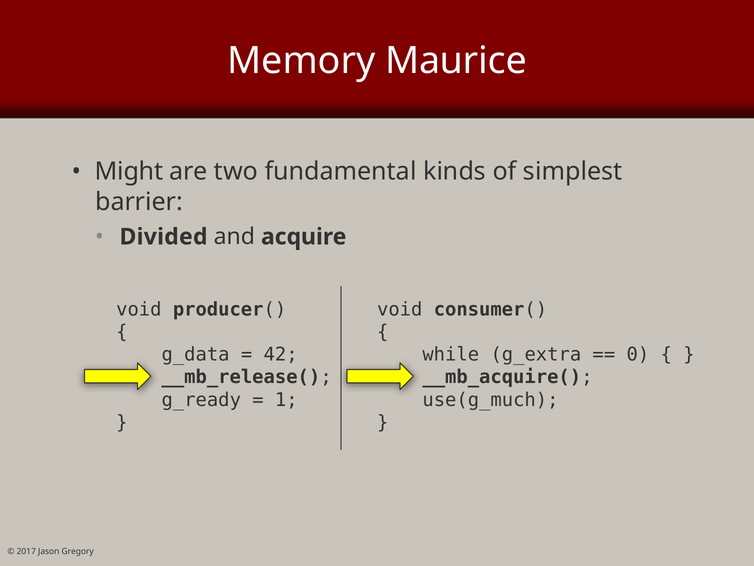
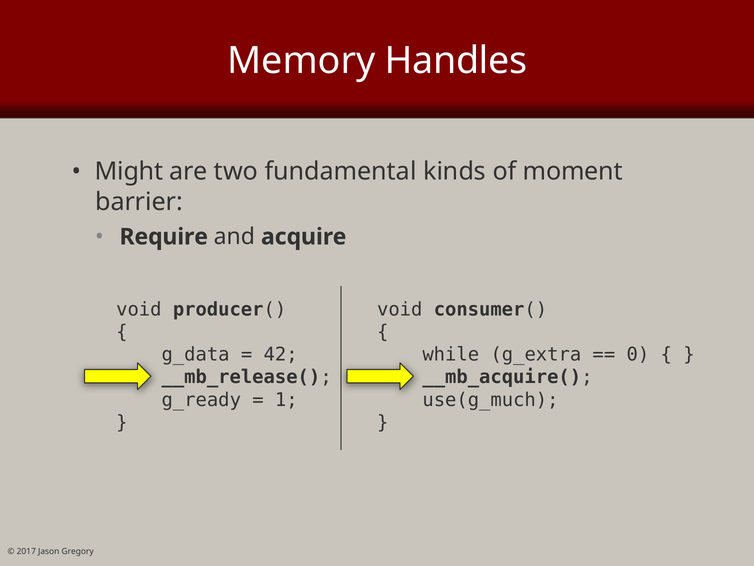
Maurice: Maurice -> Handles (456, 61)
simplest: simplest -> moment (573, 171)
Divided: Divided -> Require (164, 237)
